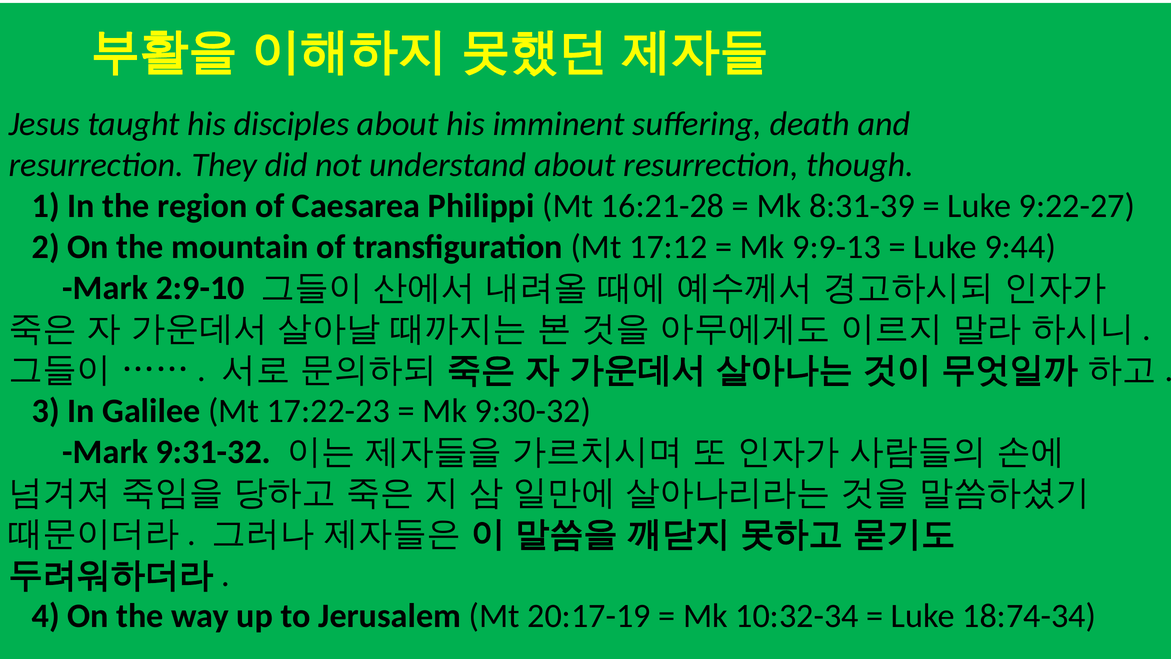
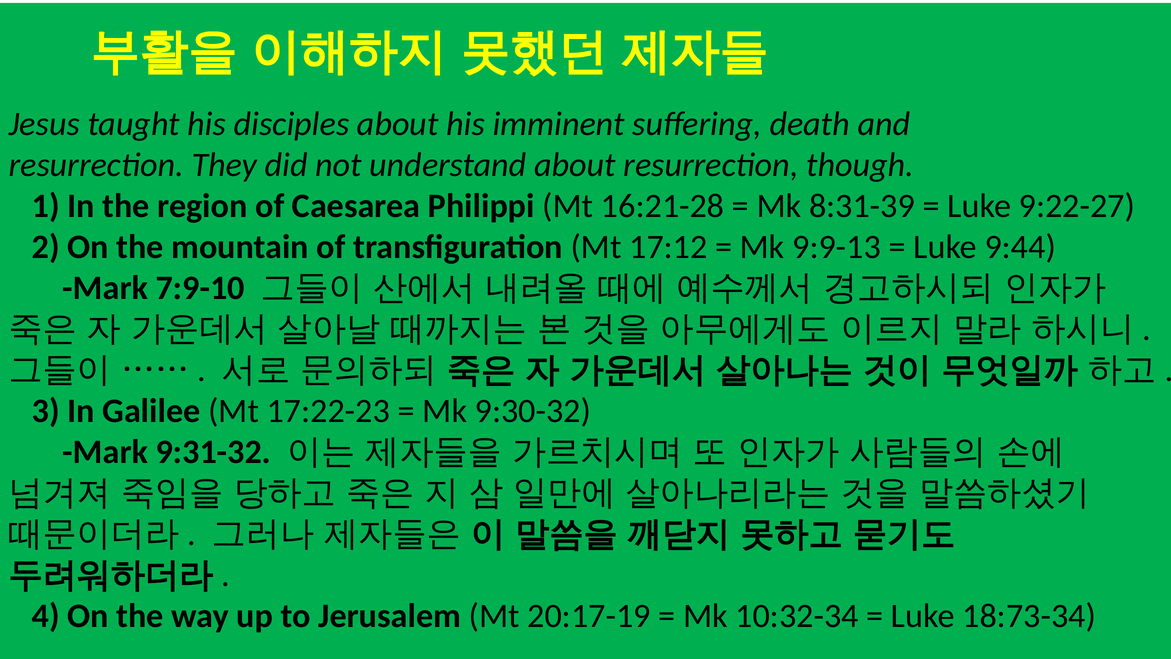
2:9-10: 2:9-10 -> 7:9-10 (200, 288)
18:74-34: 18:74-34 -> 18:73-34 (1029, 616)
